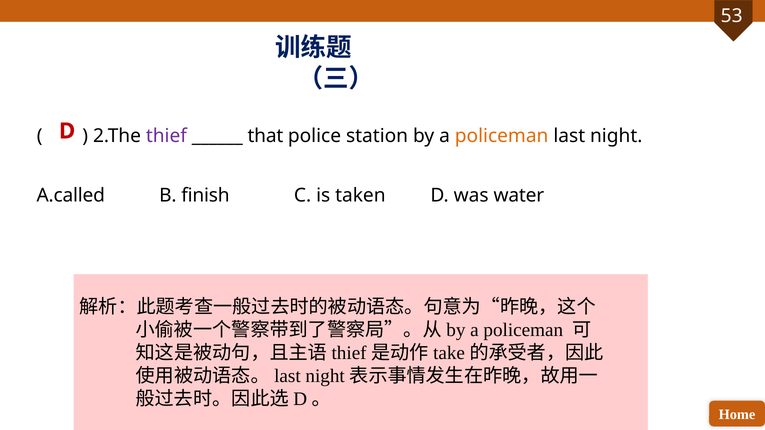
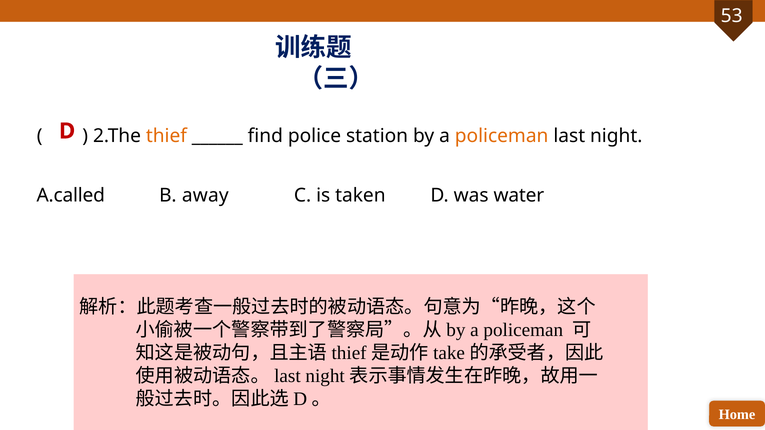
thief colour: purple -> orange (166, 136)
that: that -> find (265, 136)
finish: finish -> away (205, 196)
